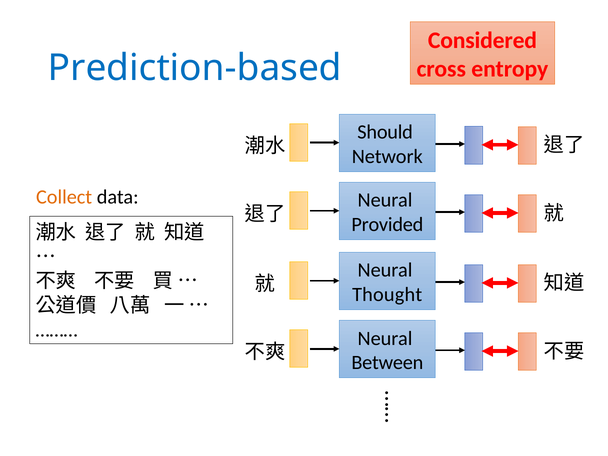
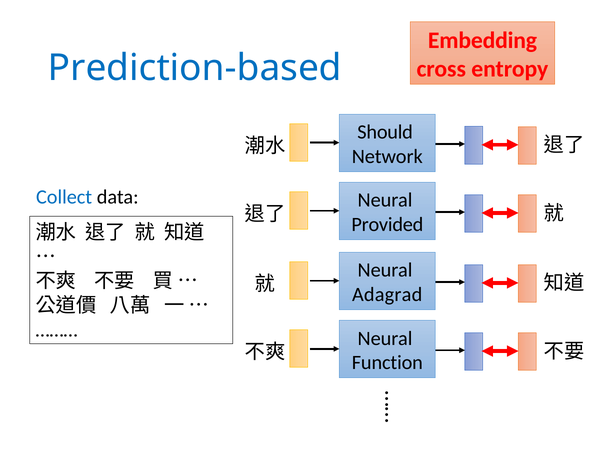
Considered: Considered -> Embedding (483, 40)
Collect colour: orange -> blue (64, 197)
Thought: Thought -> Adagrad (387, 295)
Between: Between -> Function (387, 363)
